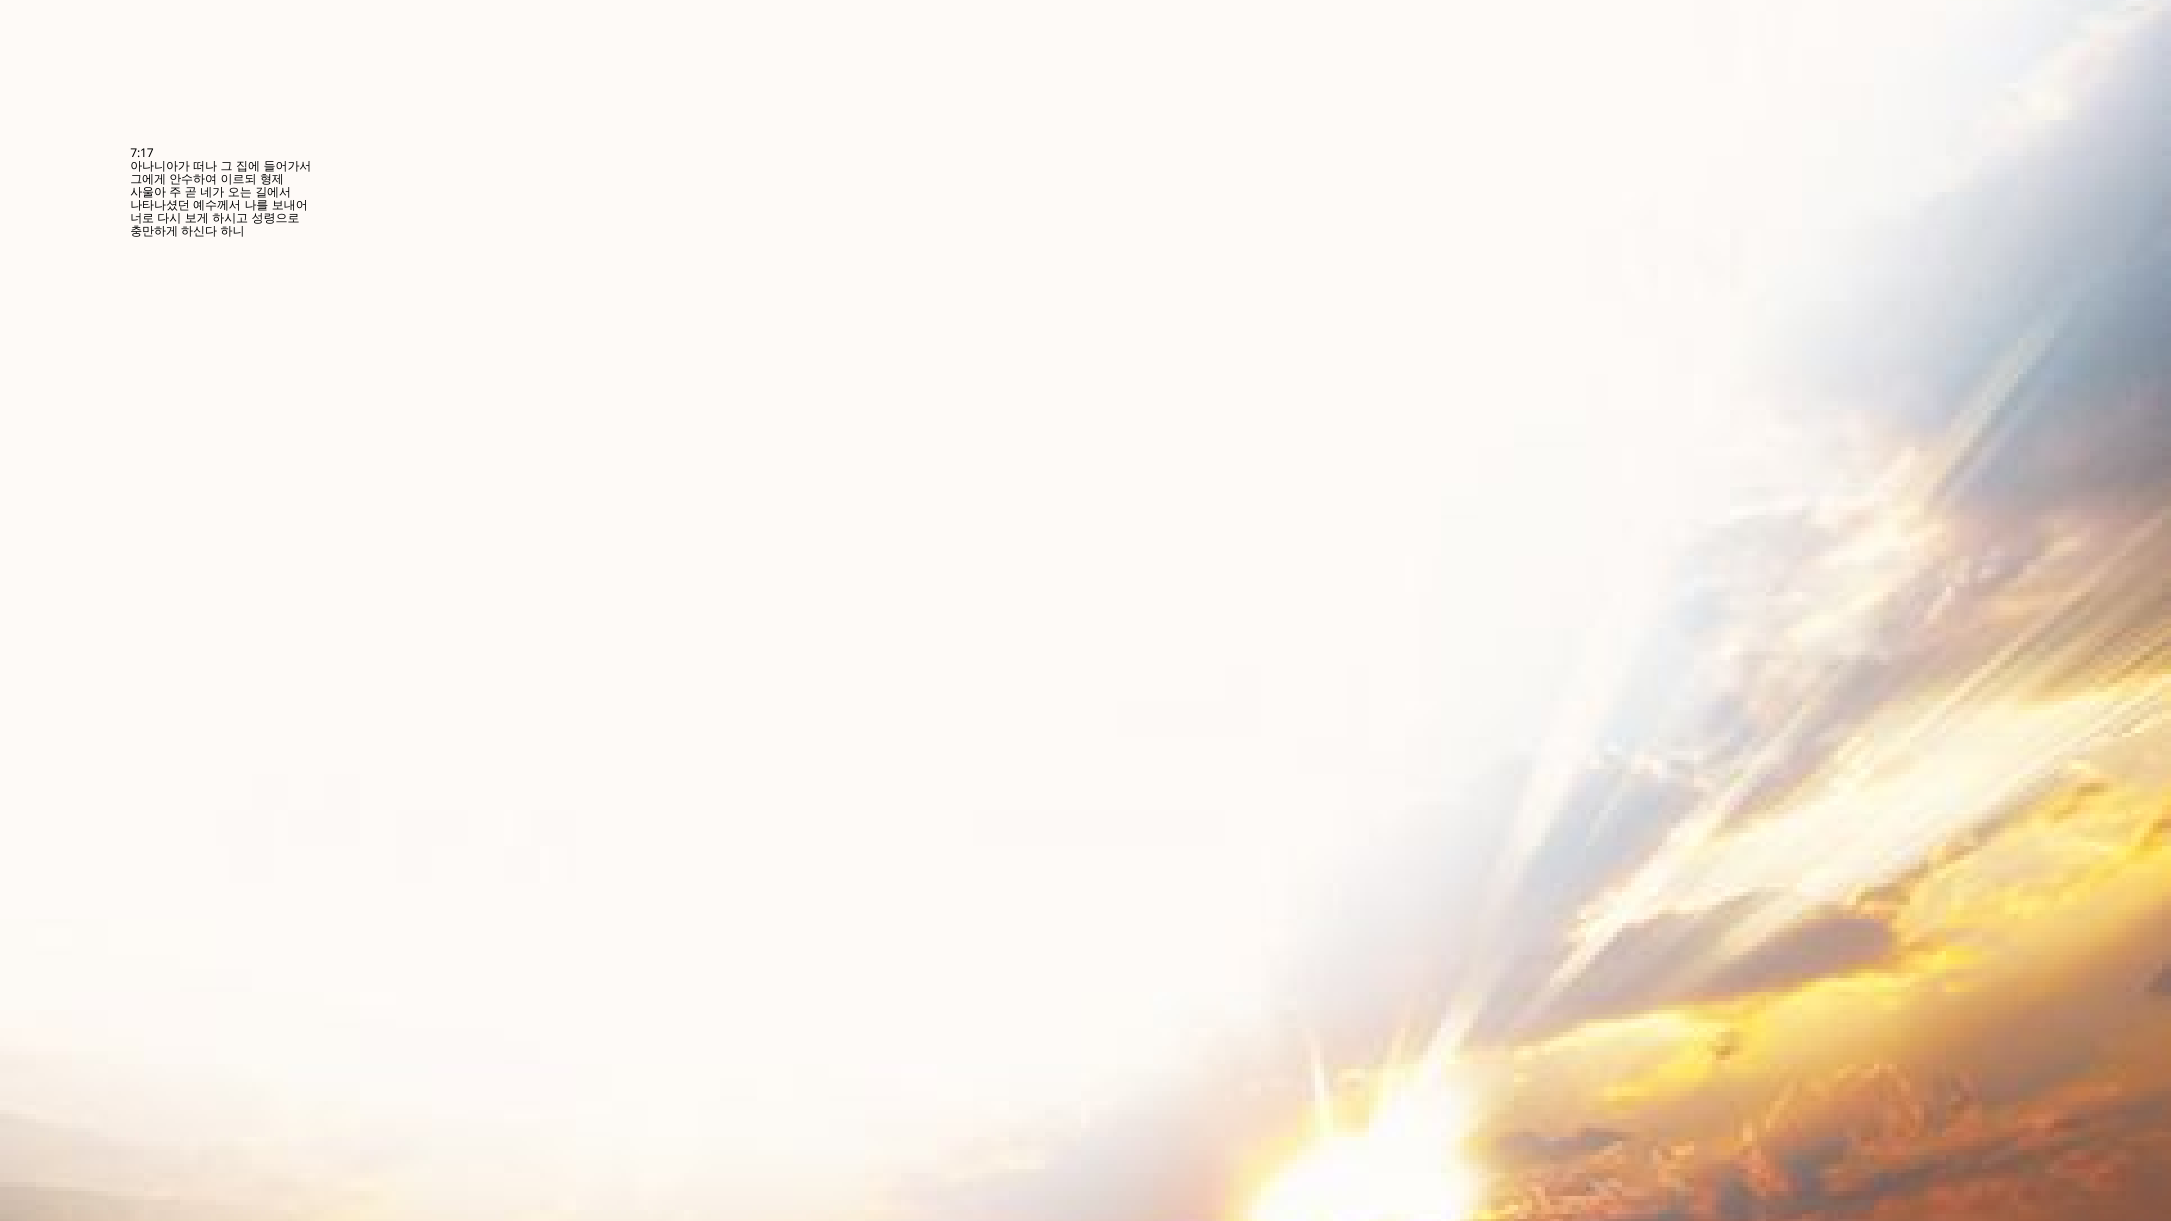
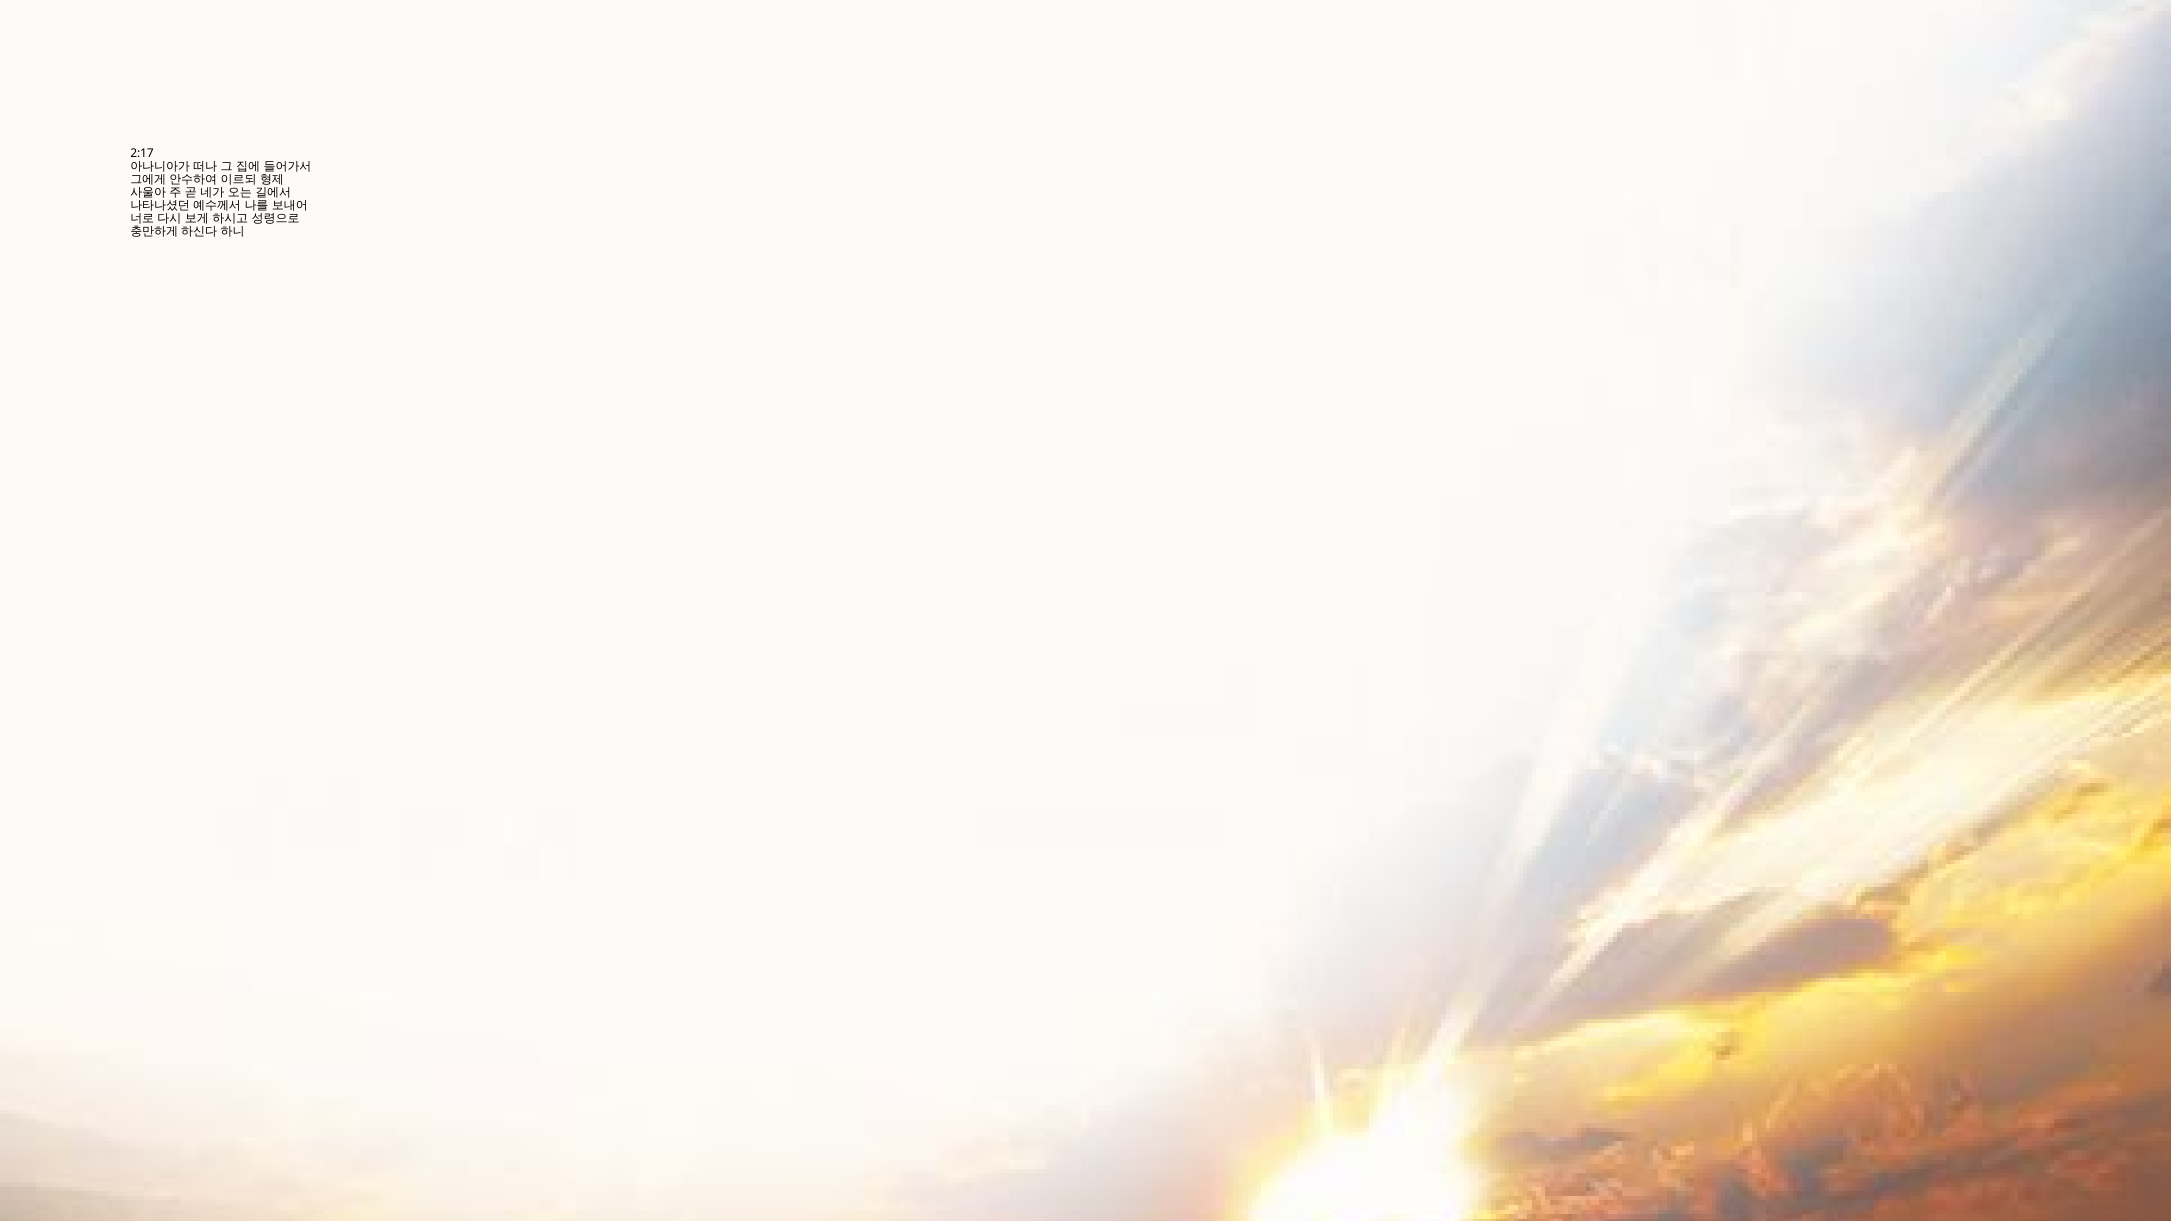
7:17: 7:17 -> 2:17 (142, 154)
